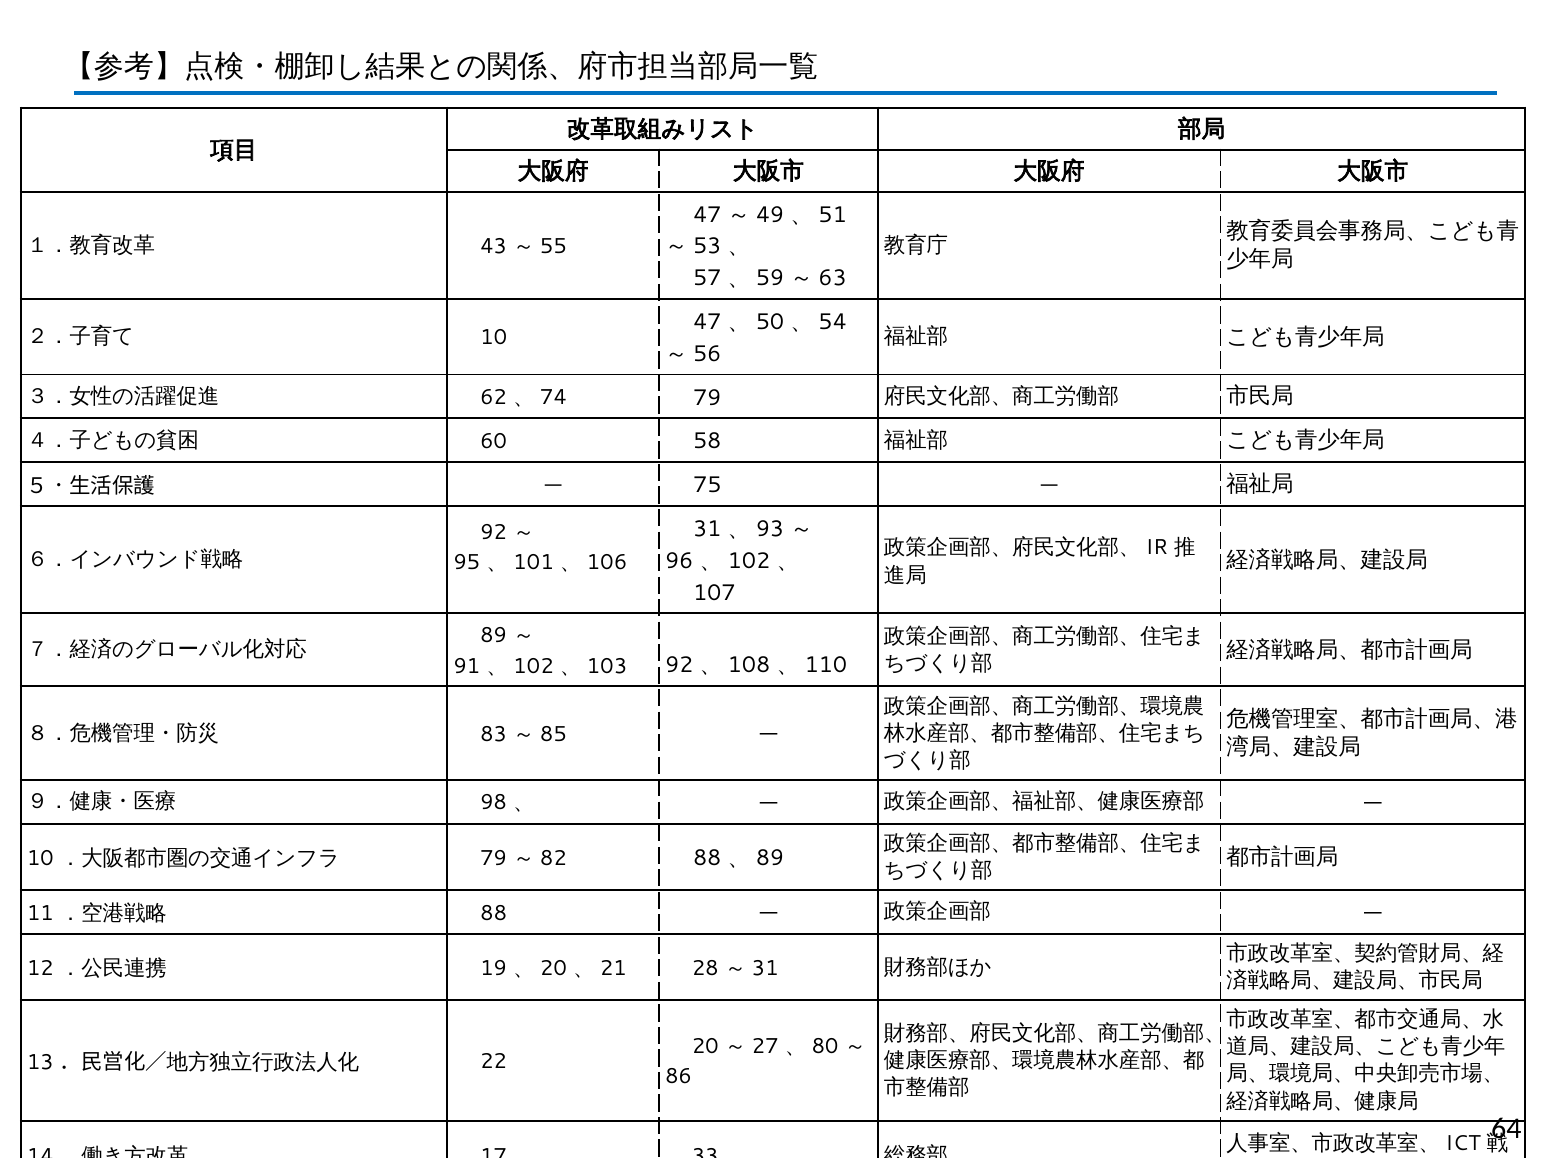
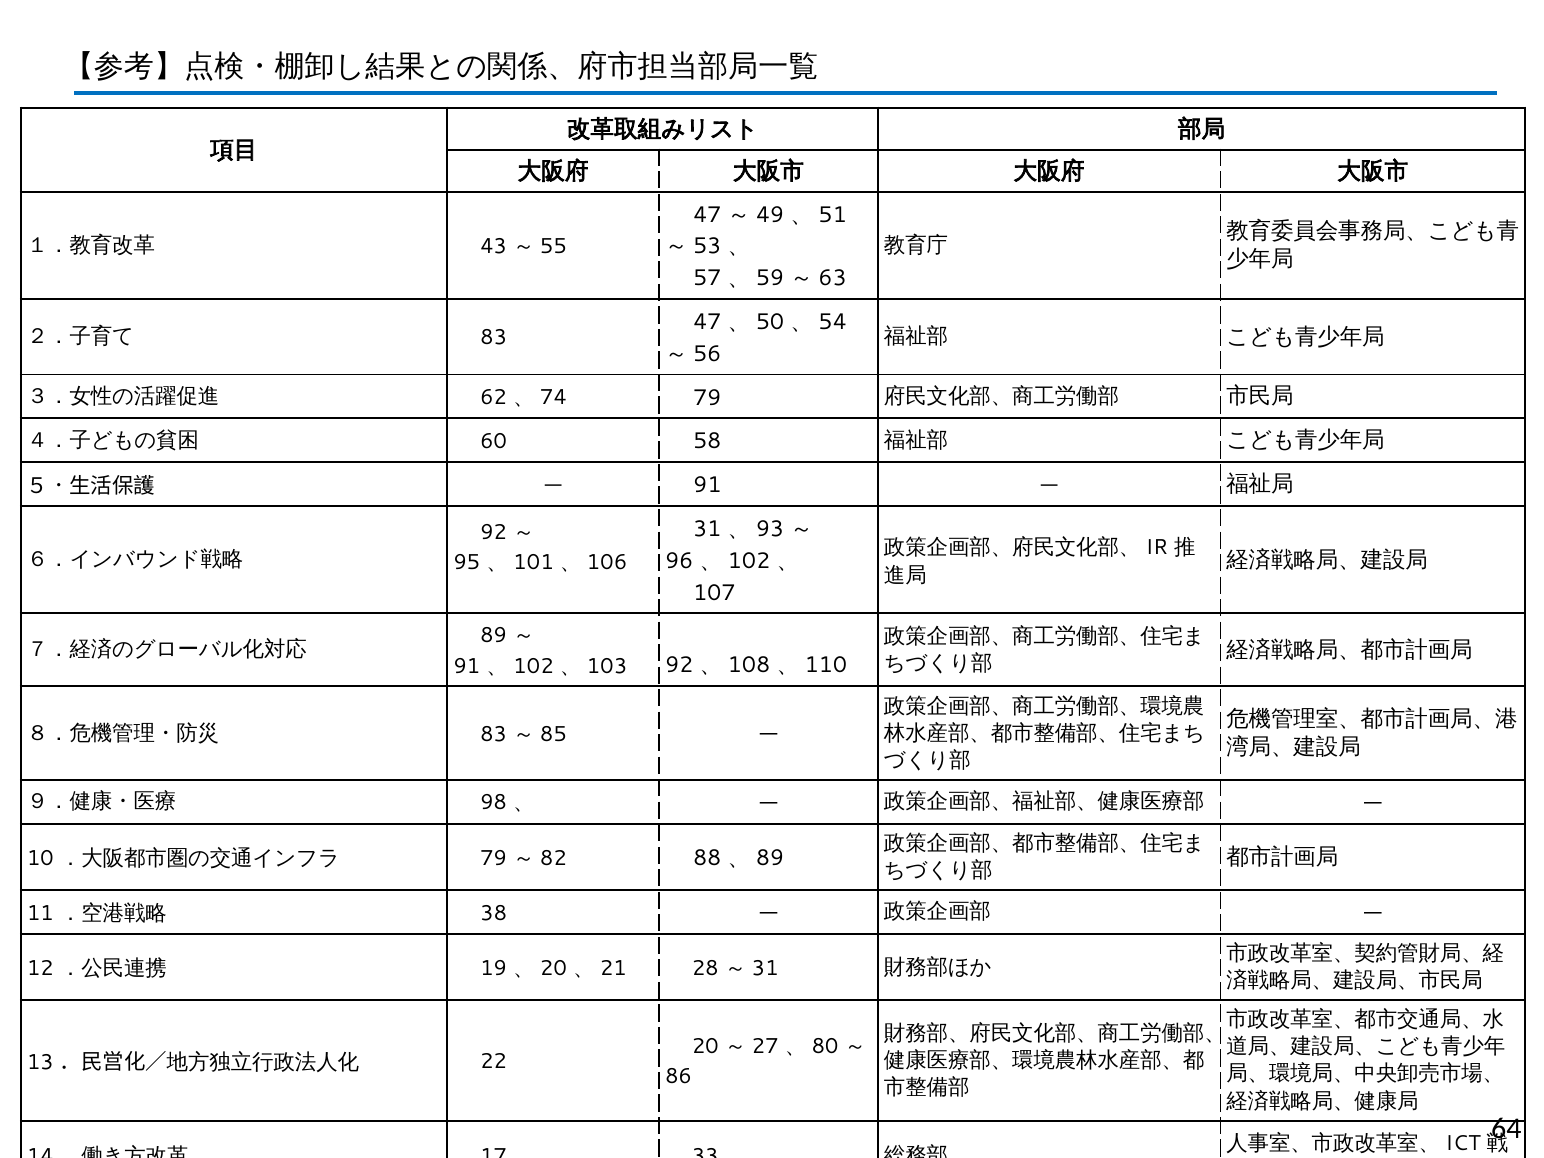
10: 10 -> 83 (494, 338)
75: 75 -> 91 (707, 485)
88: 88 -> 38 (494, 913)
